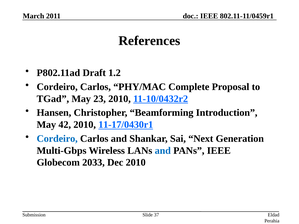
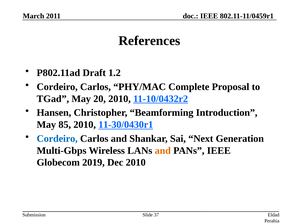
23: 23 -> 20 (100, 99)
42: 42 -> 85 (65, 125)
11-17/0430r1: 11-17/0430r1 -> 11-30/0430r1 (126, 125)
and colour: blue -> orange (163, 151)
2033: 2033 -> 2019 (94, 163)
